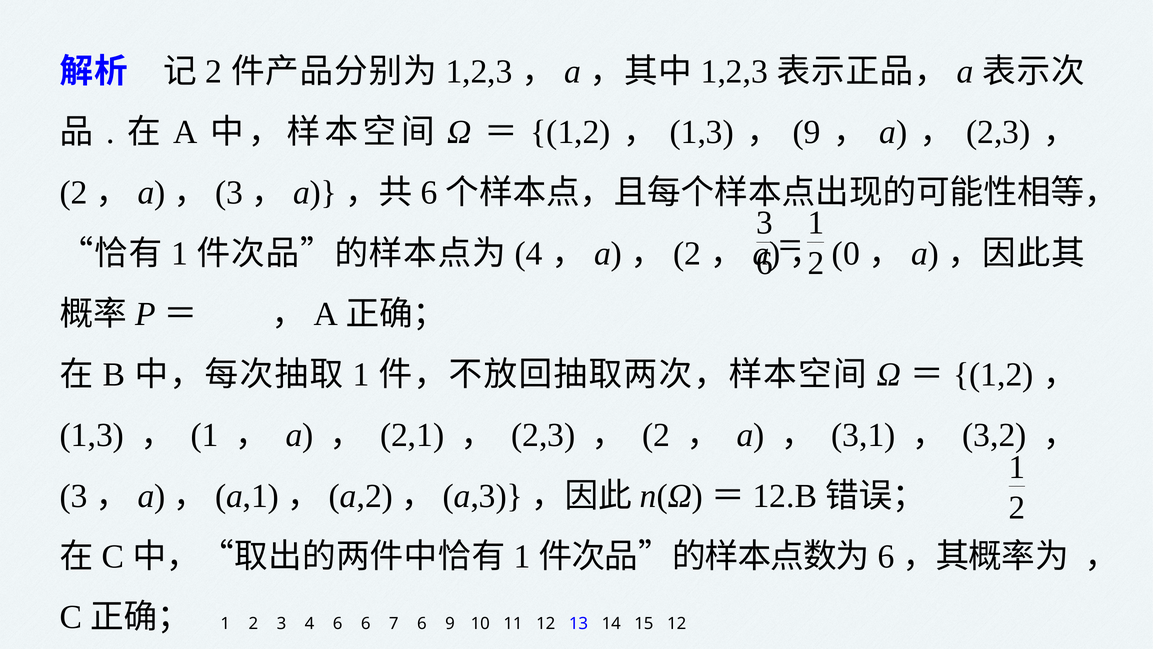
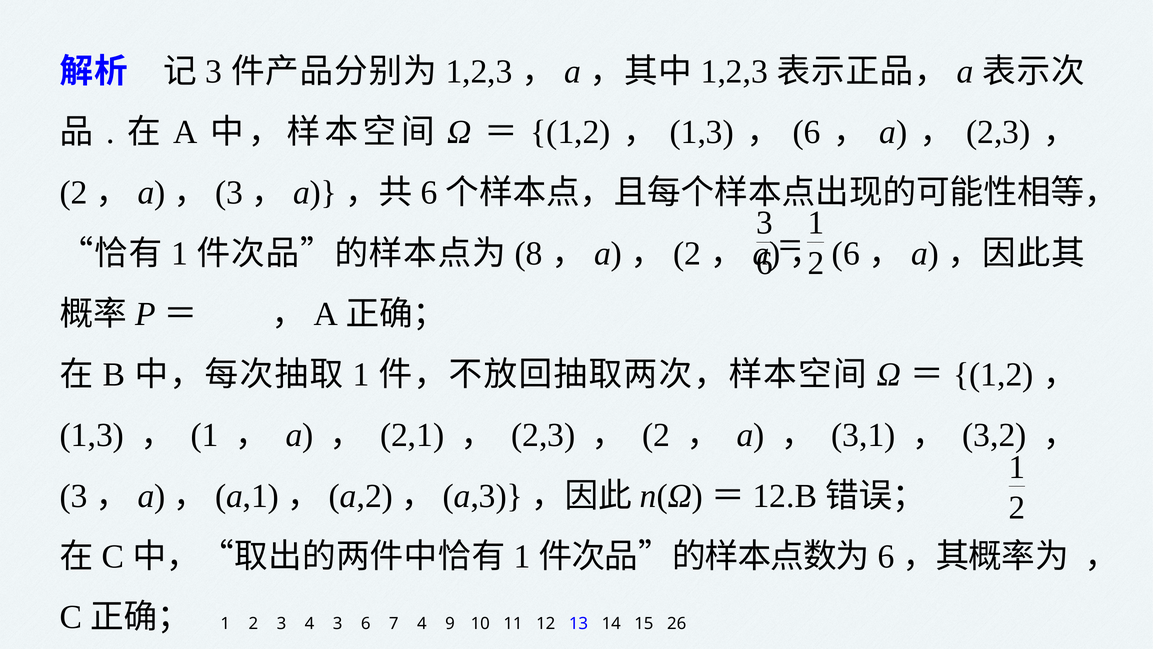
2: 2 -> 3 (214, 72)
9: 9 -> 6 (807, 132)
4: 4 -> 8 (529, 253)
0: 0 -> 6 (846, 253)
4 6: 6 -> 3 (338, 623)
7 6: 6 -> 4 (422, 623)
15 12: 12 -> 26 (677, 623)
